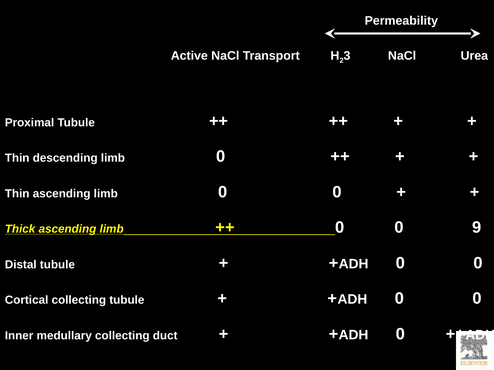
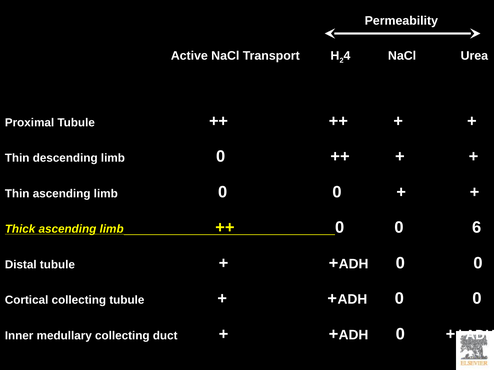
3: 3 -> 4 (347, 56)
9: 9 -> 6 (477, 228)
